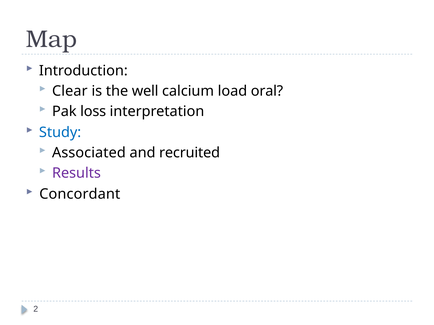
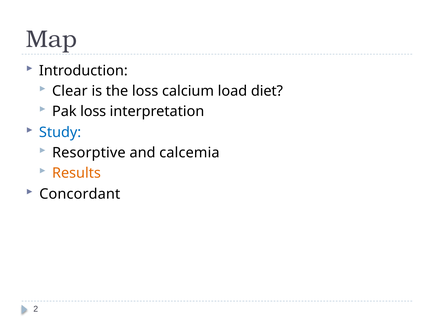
the well: well -> loss (145, 91)
oral: oral -> diet (267, 91)
Associated: Associated -> Resorptive (89, 153)
recruited: recruited -> calcemia (189, 153)
Results colour: purple -> orange (76, 173)
